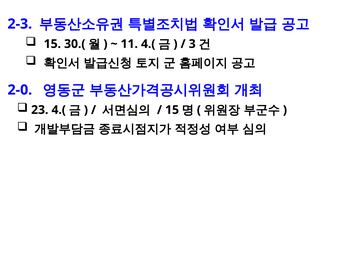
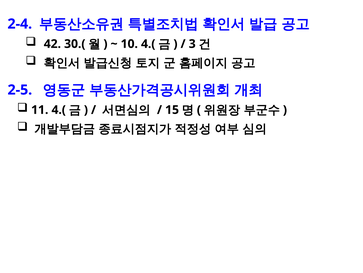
2-3: 2-3 -> 2-4 (20, 24)
15: 15 -> 42 (52, 44)
11: 11 -> 10 (129, 44)
2-0: 2-0 -> 2-5 (20, 90)
23: 23 -> 11 (40, 110)
